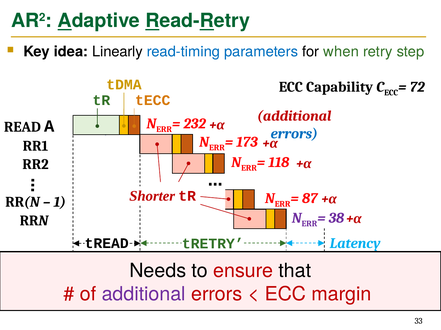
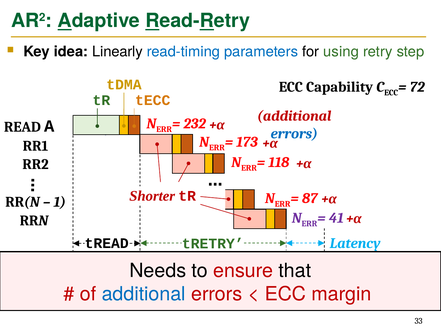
when: when -> using (341, 52)
38: 38 -> 41 (336, 218)
additional colour: purple -> blue (144, 295)
